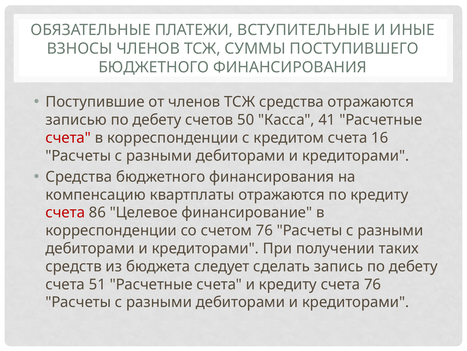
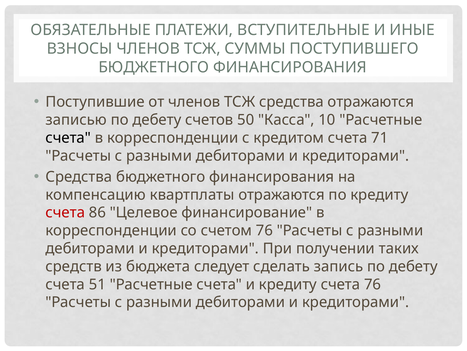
41: 41 -> 10 (327, 120)
счета colour: red -> black (68, 138)
16: 16 -> 71 (380, 138)
